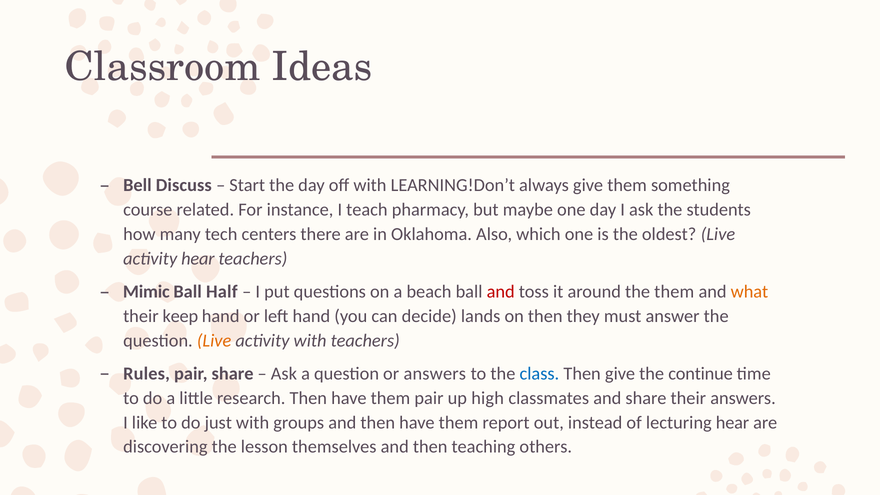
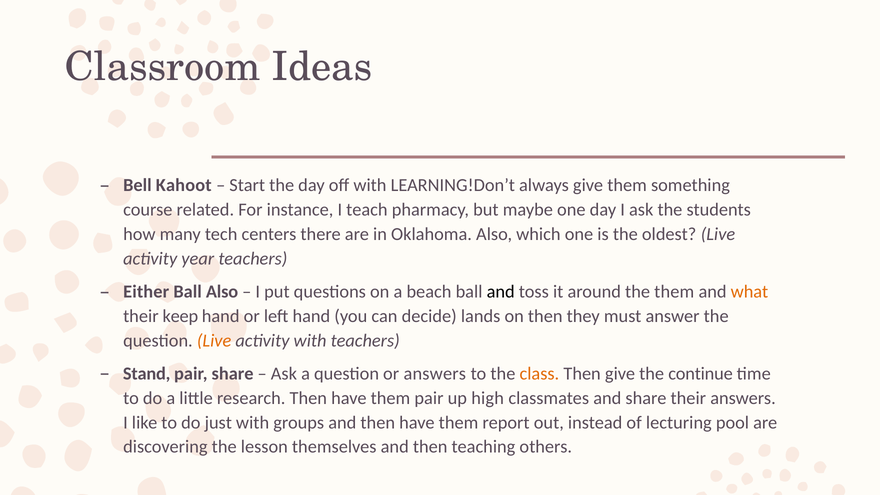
Discuss: Discuss -> Kahoot (184, 185)
activity hear: hear -> year (198, 259)
Mimic: Mimic -> Either (146, 292)
Ball Half: Half -> Also (222, 292)
and colour: red -> black (501, 292)
Rules: Rules -> Stand (147, 374)
class colour: blue -> orange (539, 374)
lecturing hear: hear -> pool (732, 422)
